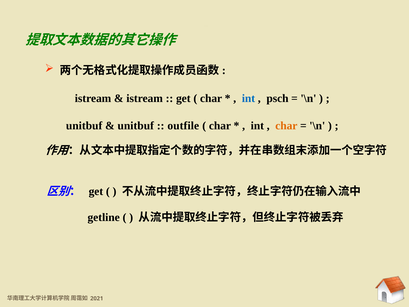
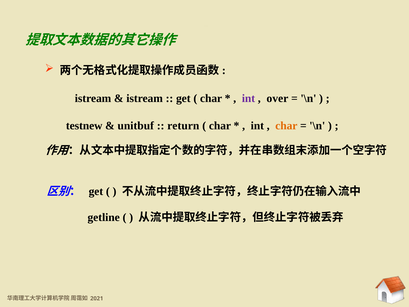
int colour: blue -> purple (248, 98)
psch: psch -> over (277, 98)
unitbuf: unitbuf -> testnew (84, 126)
outfile: outfile -> return (183, 126)
